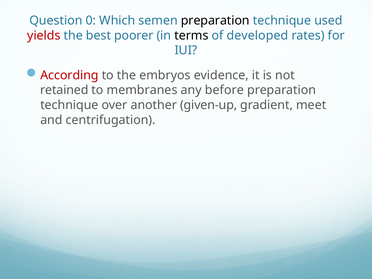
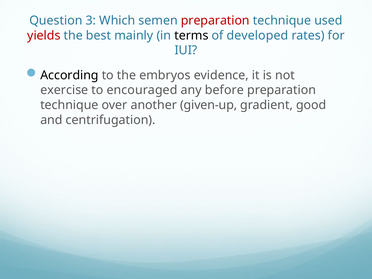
0: 0 -> 3 (91, 21)
preparation colour: black -> red (215, 21)
poorer: poorer -> mainly (134, 35)
According colour: red -> black (69, 75)
retained: retained -> exercise (64, 90)
membranes: membranes -> encouraged (142, 90)
meet: meet -> good (311, 105)
